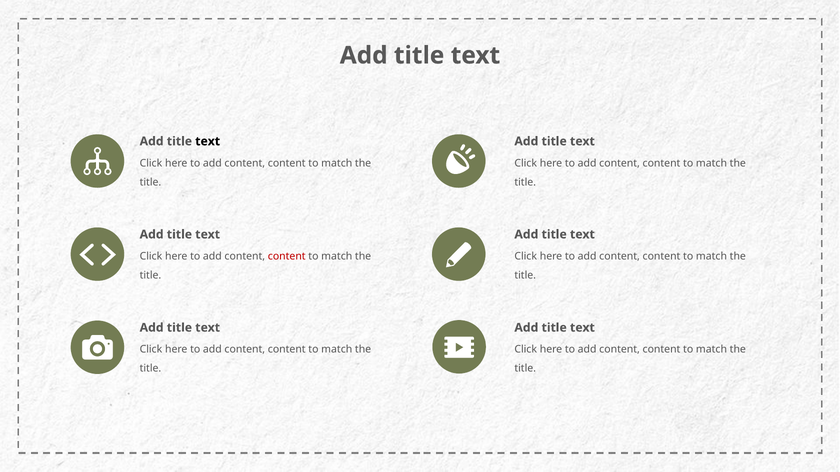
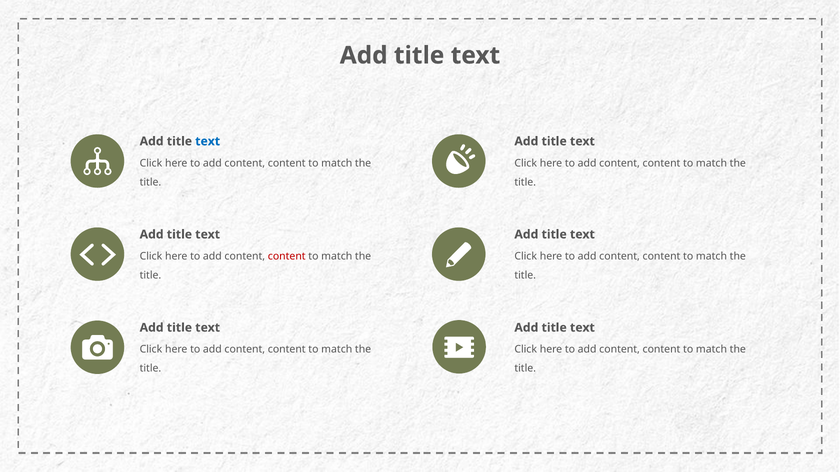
text colour: black -> blue (208, 141)
